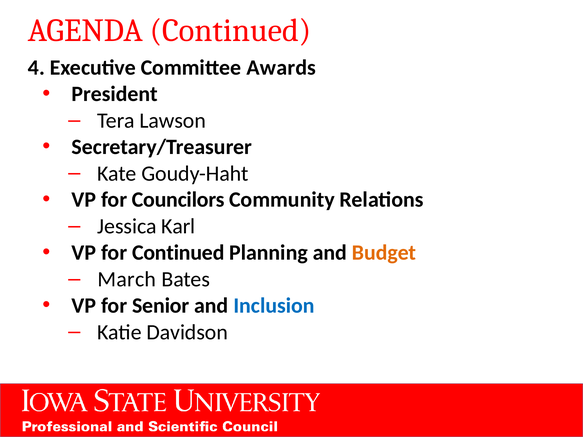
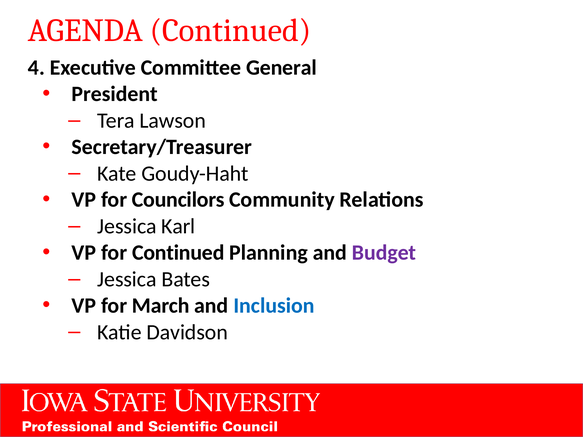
Awards: Awards -> General (281, 68)
Budget colour: orange -> purple (384, 253)
March: March -> Jessica (127, 279)
Senior: Senior -> March (161, 306)
